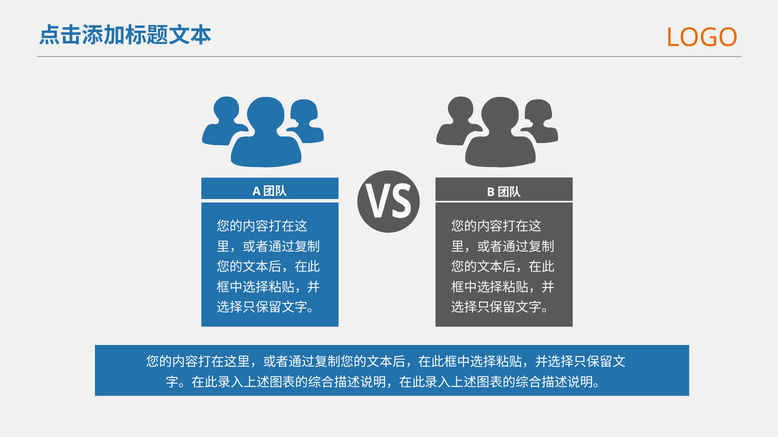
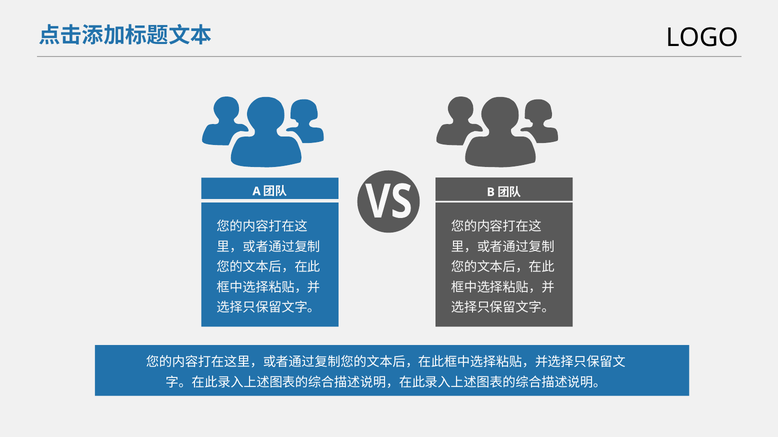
LOGO colour: orange -> black (702, 38)
